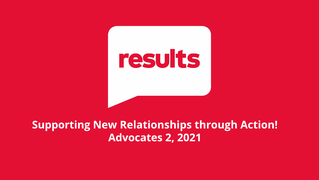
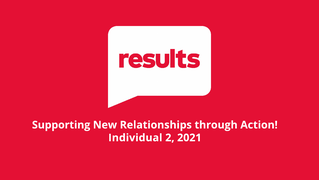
Advocates: Advocates -> Individual (135, 137)
